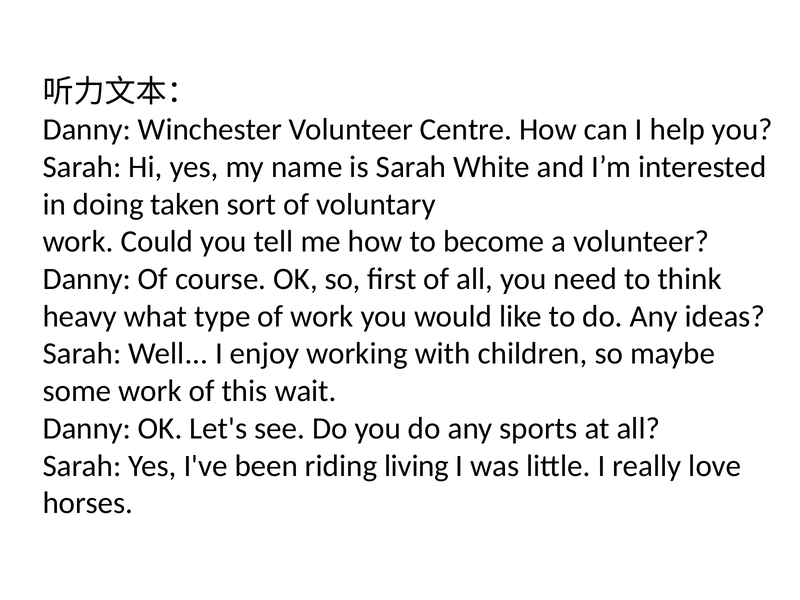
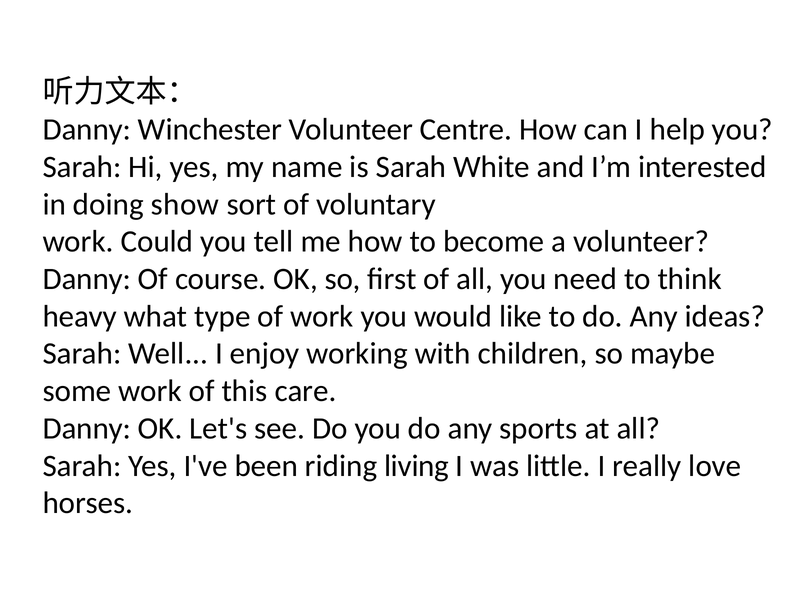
taken: taken -> show (185, 204)
wait: wait -> care (305, 391)
